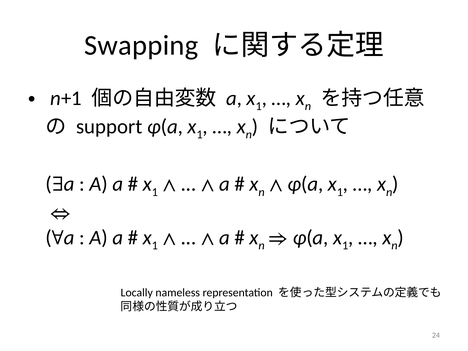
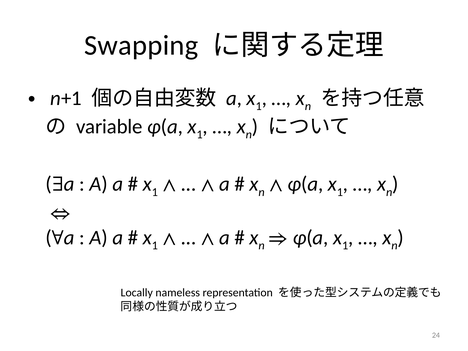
support: support -> variable (109, 127)
